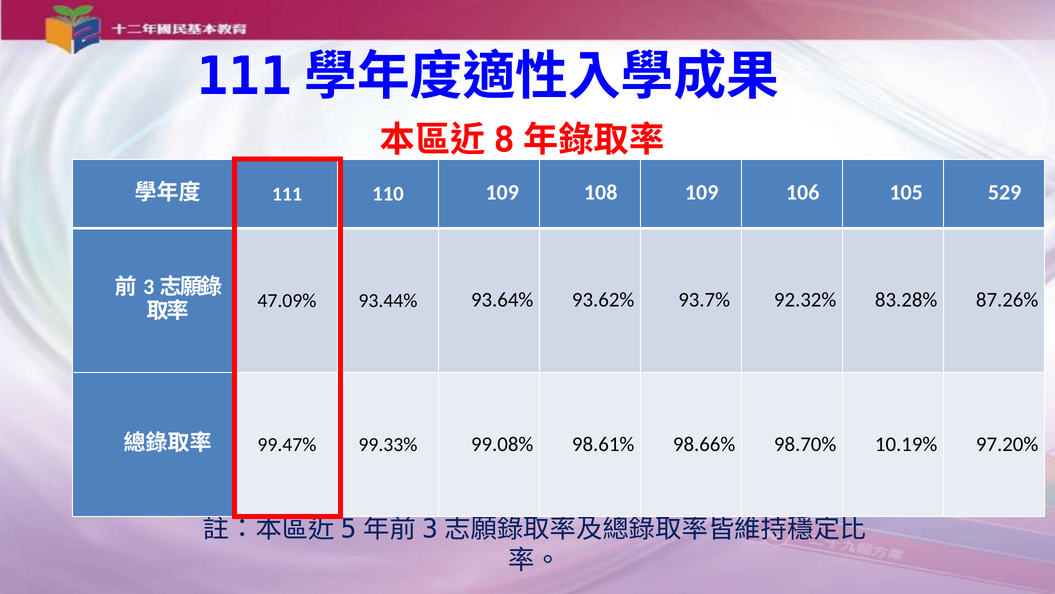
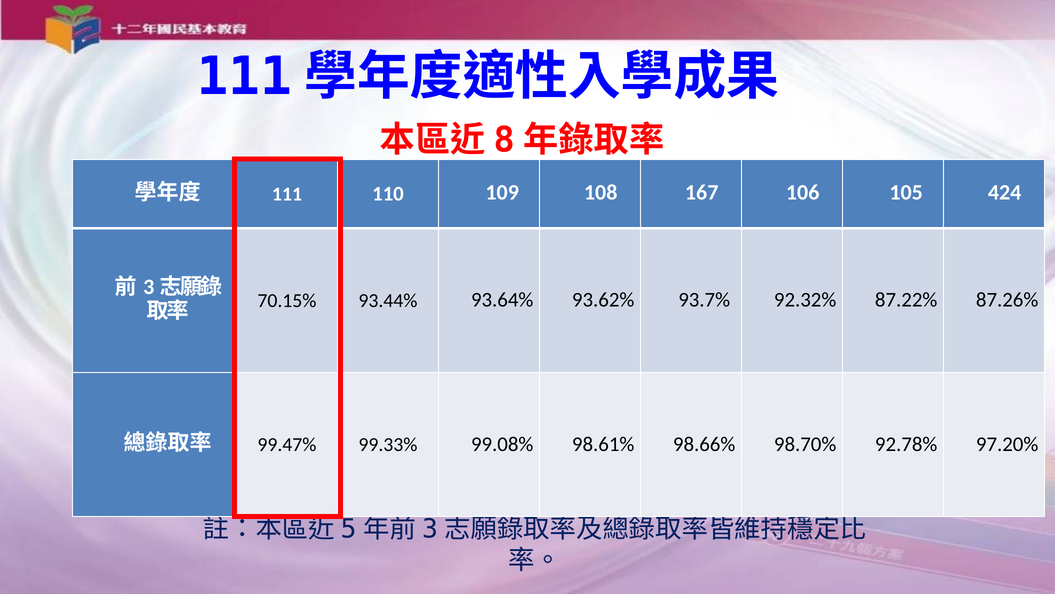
108 109: 109 -> 167 (702, 192)
529: 529 -> 424 (1005, 192)
47.09%: 47.09% -> 70.15% (287, 300)
83.28%: 83.28% -> 87.22% (906, 300)
10.19%: 10.19% -> 92.78% (906, 444)
